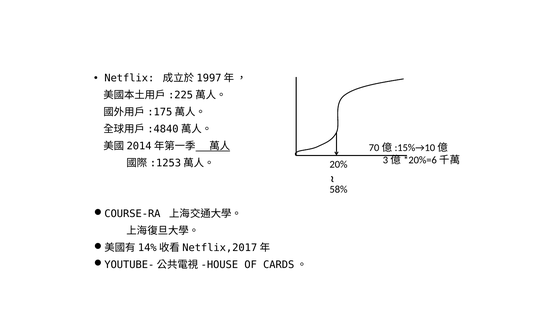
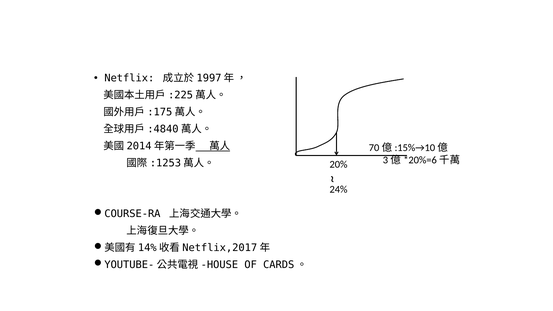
58%: 58% -> 24% (339, 189)
